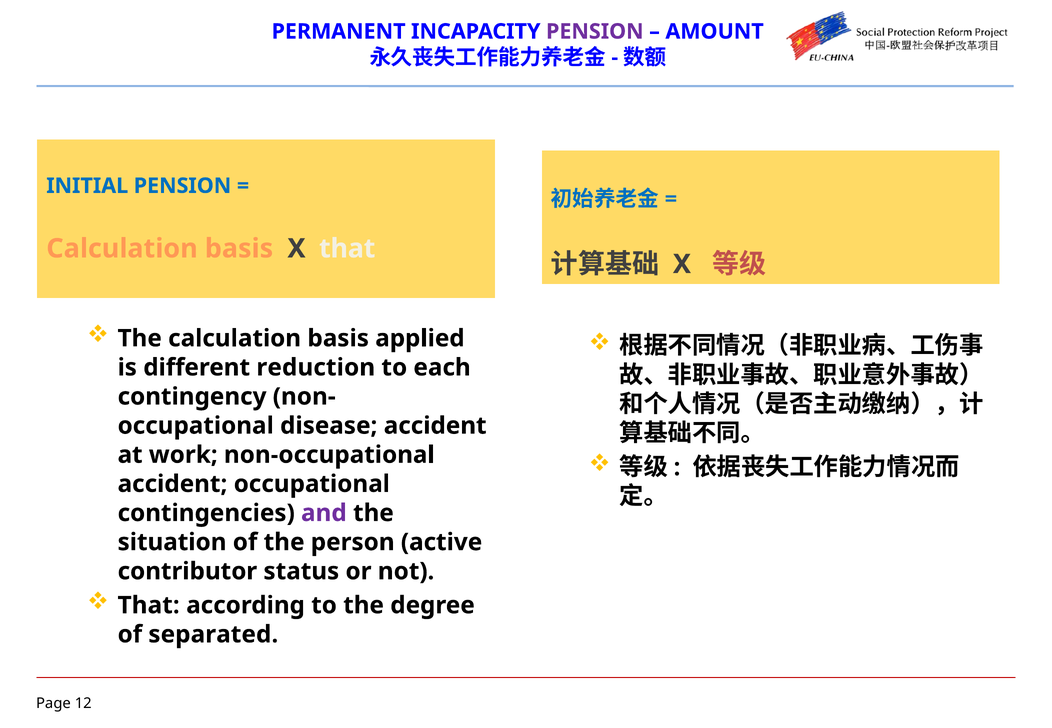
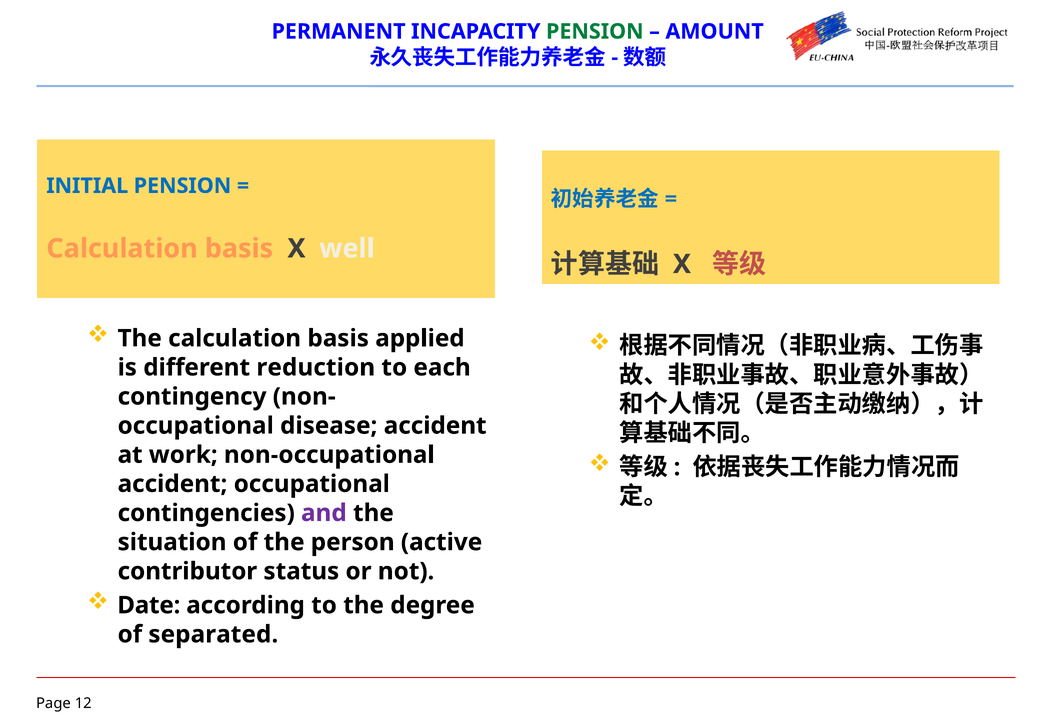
PENSION colour: purple -> green (595, 32)
X that: that -> well (347, 249)
That: That -> Date (149, 606)
